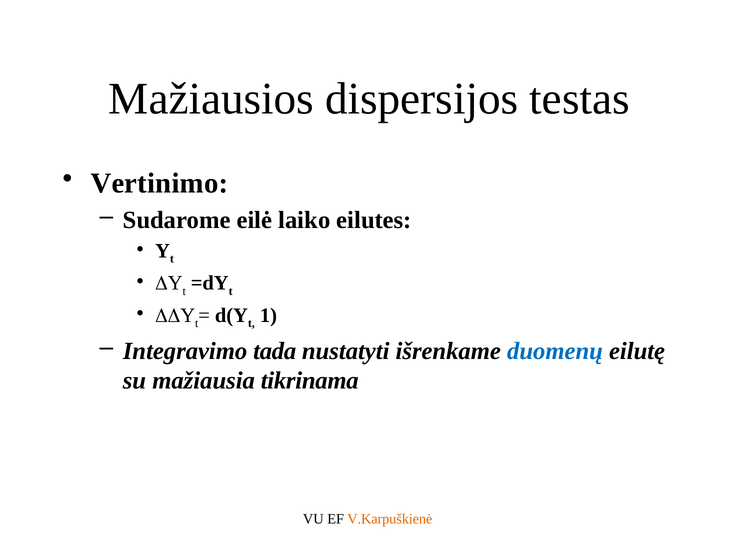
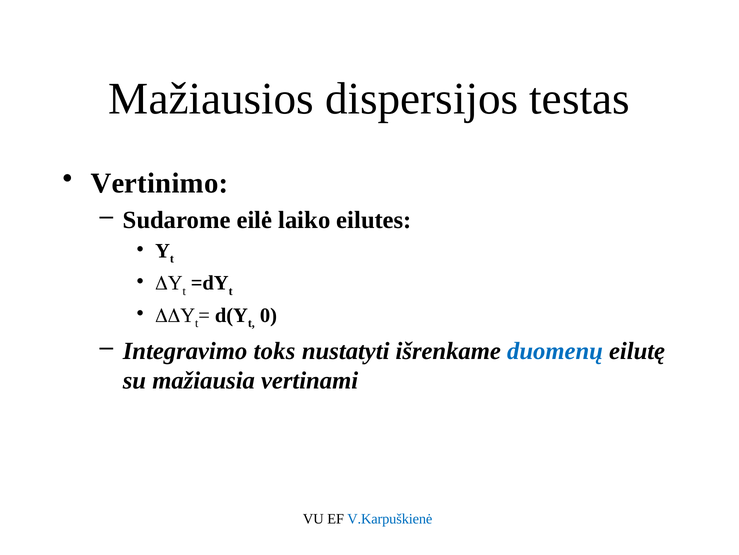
1: 1 -> 0 (268, 315)
tada: tada -> toks (274, 351)
tikrinama: tikrinama -> vertinami (310, 380)
V.Karpuškienė colour: orange -> blue (390, 518)
